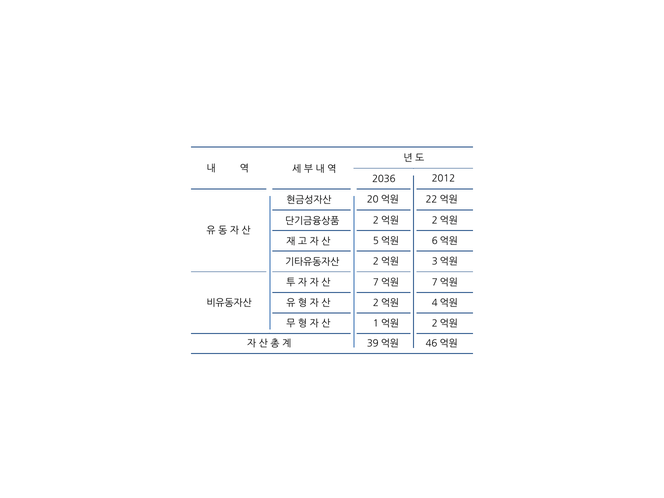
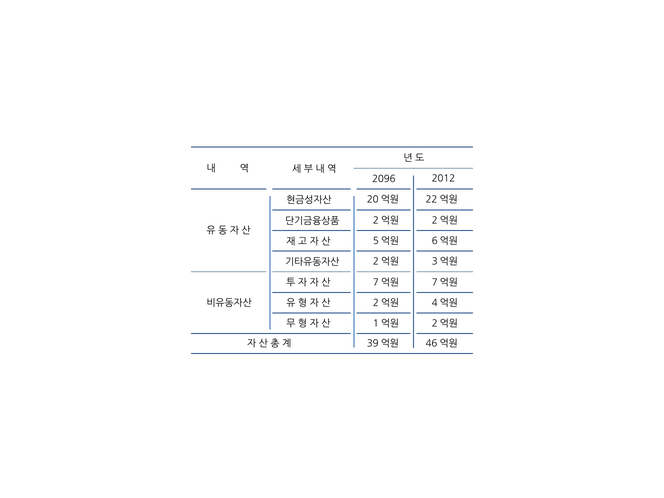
2036: 2036 -> 2096 (384, 179)
